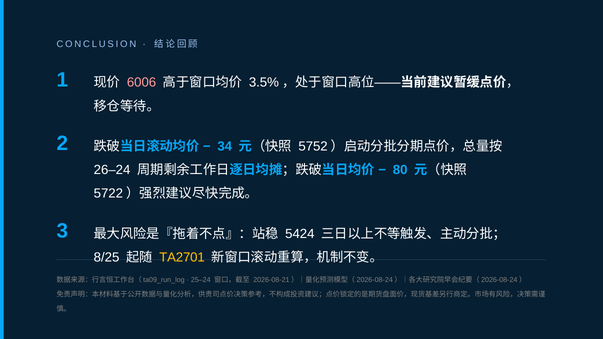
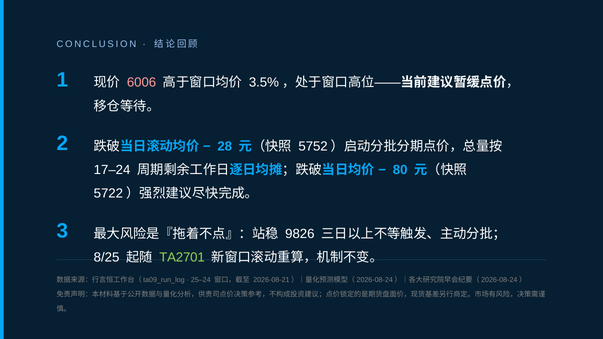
34: 34 -> 28 (225, 146)
26–24: 26–24 -> 17–24 (112, 170)
5424: 5424 -> 9826 (300, 234)
TA2701 colour: yellow -> light green (182, 258)
